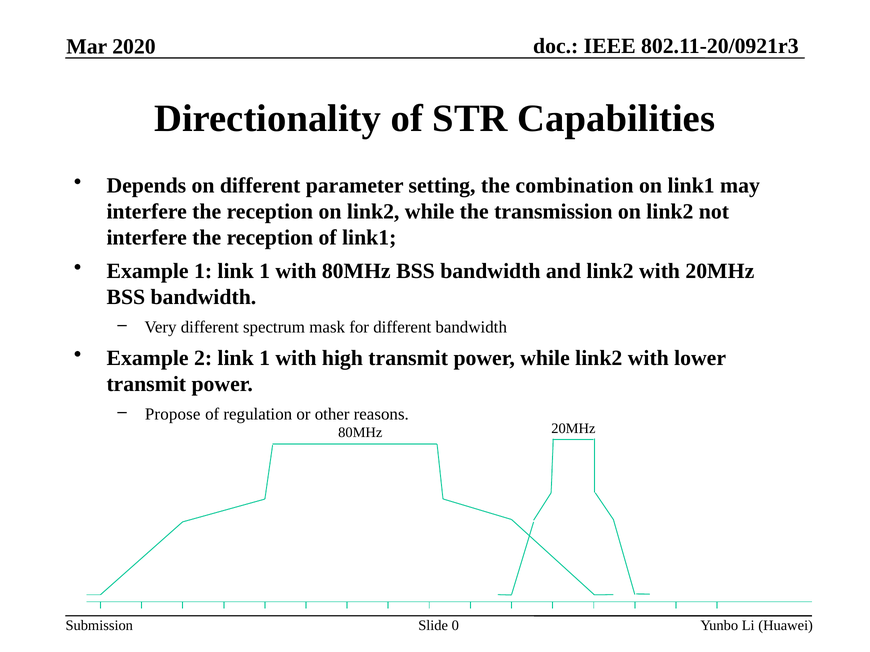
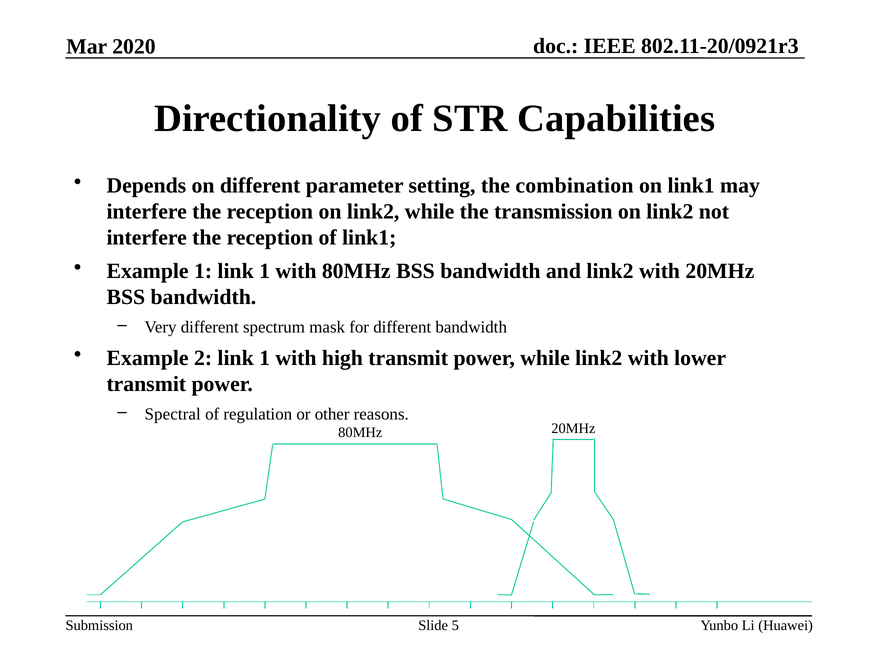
Propose: Propose -> Spectral (173, 415)
0: 0 -> 5 (455, 626)
